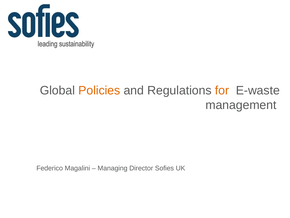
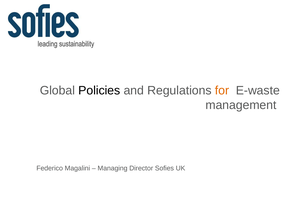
Policies colour: orange -> black (99, 90)
